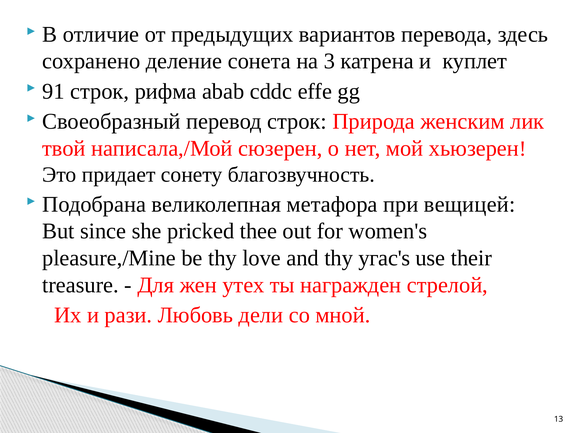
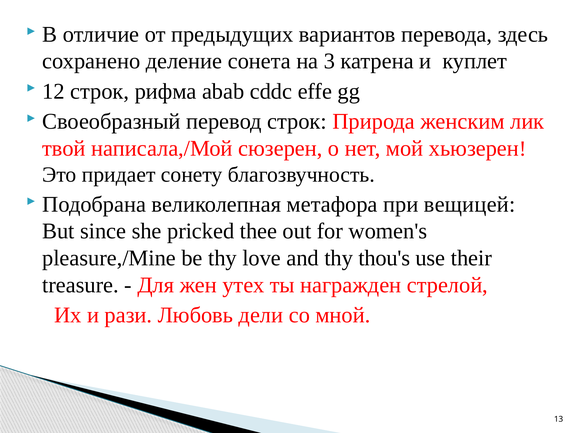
91: 91 -> 12 (53, 91)
угас's: угас's -> thou's (384, 258)
